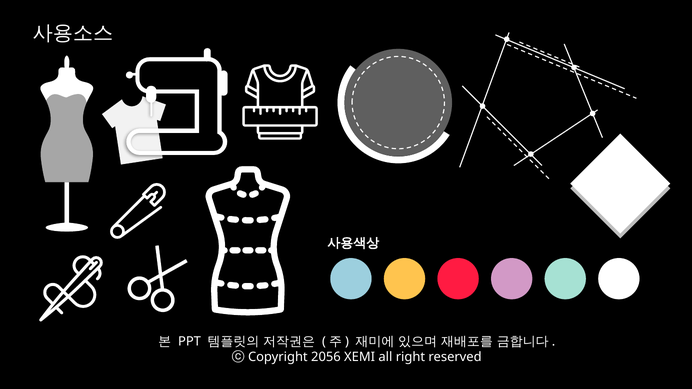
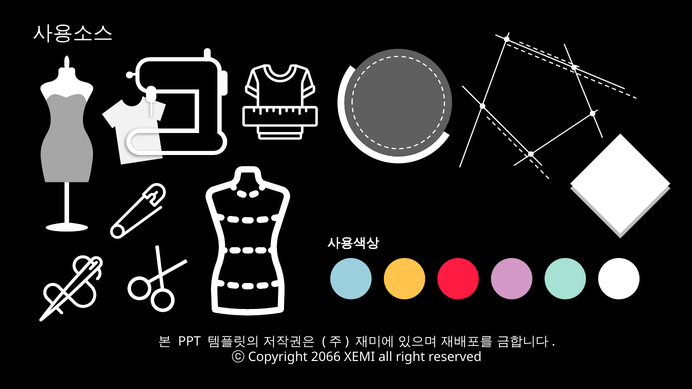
2056: 2056 -> 2066 (326, 357)
